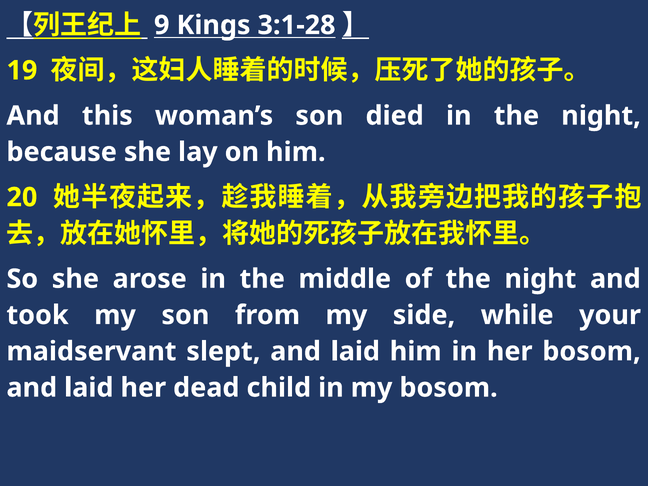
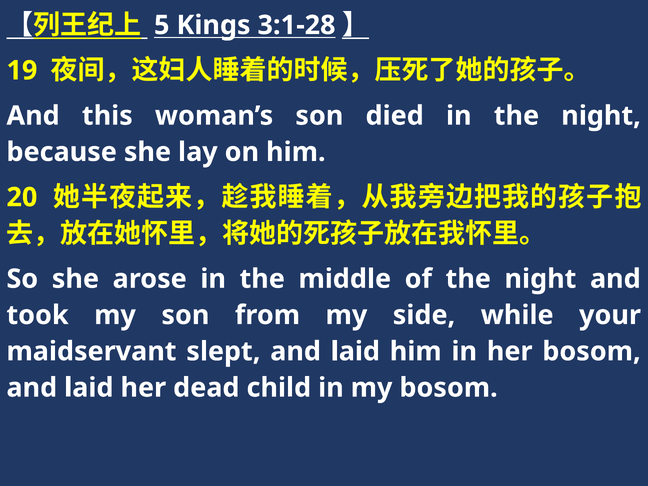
9: 9 -> 5 (162, 25)
